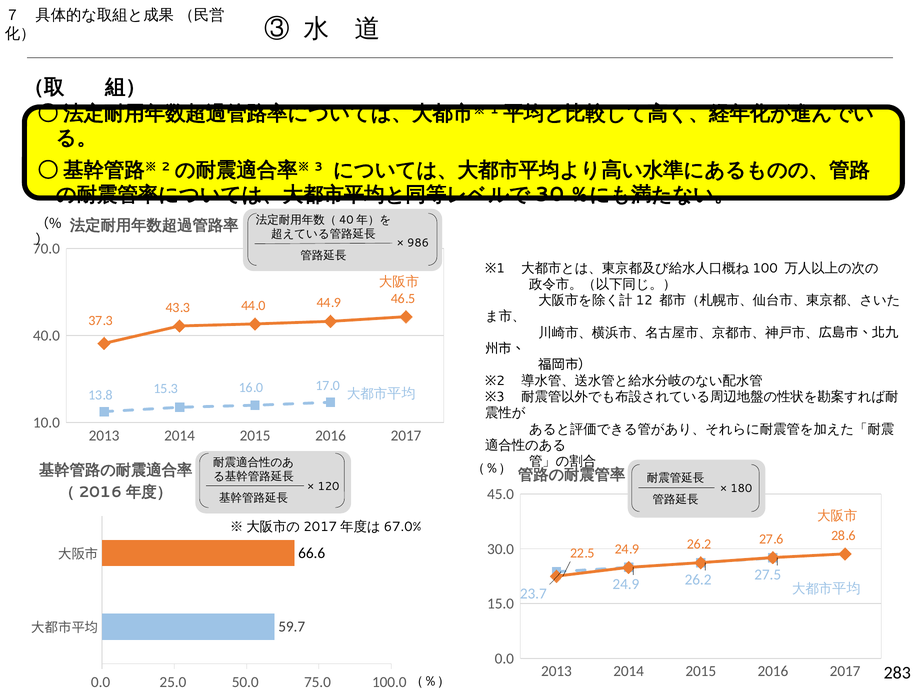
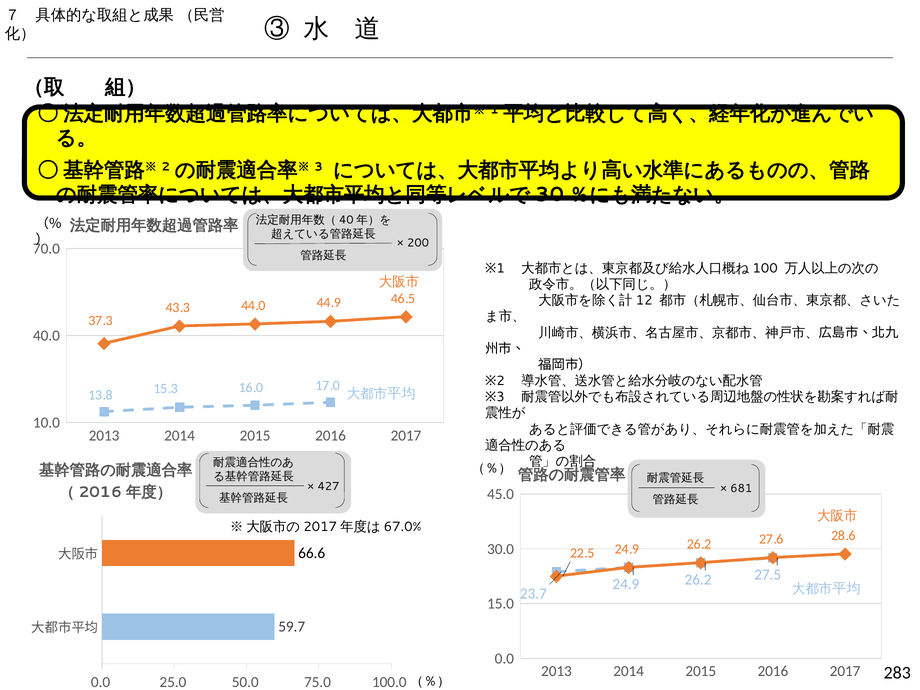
986: 986 -> 200 (418, 243)
120: 120 -> 427 (328, 486)
180: 180 -> 681 (741, 489)
